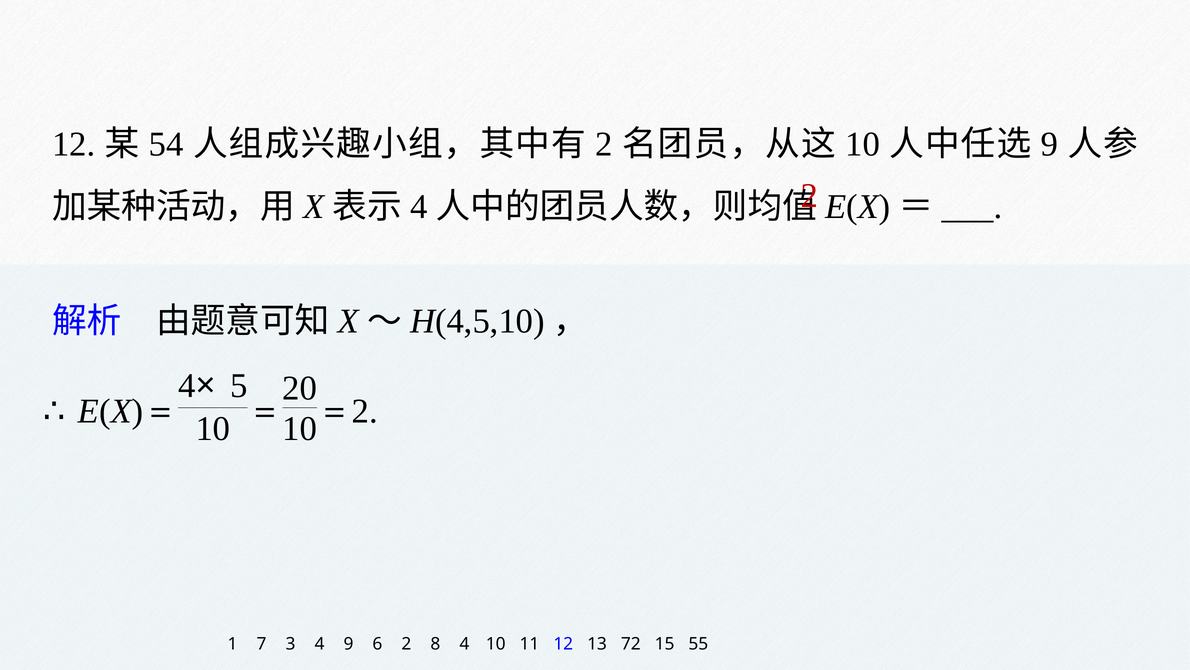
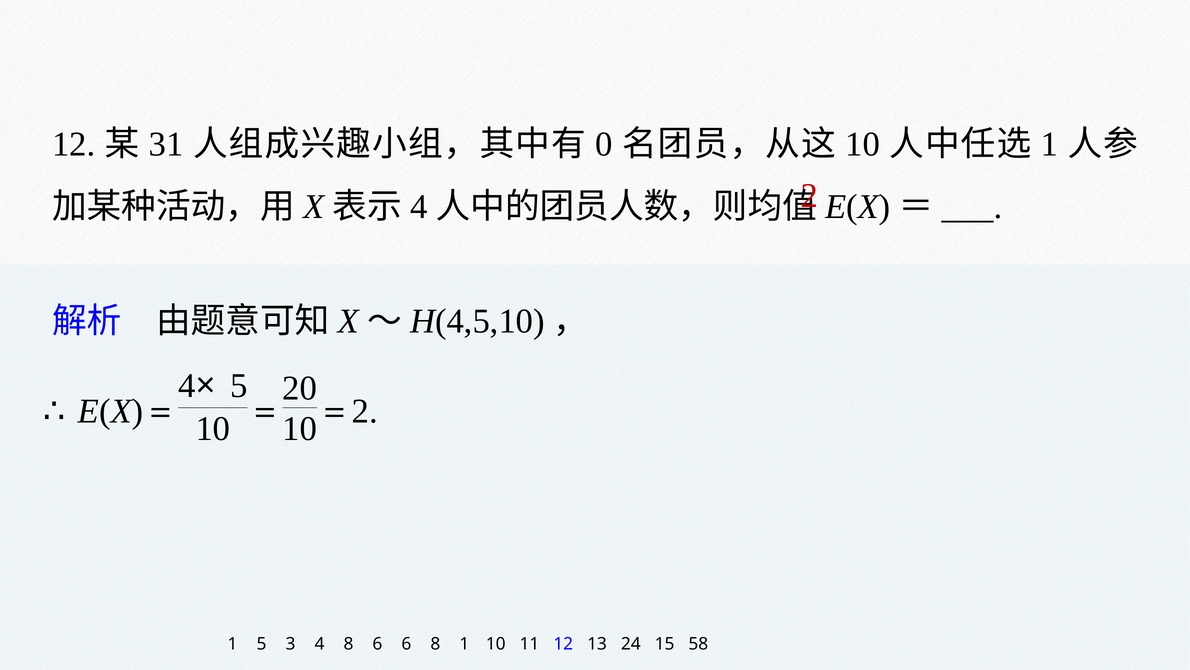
54: 54 -> 31 (166, 144)
2: 2 -> 0 (604, 144)
9: 9 -> 1 (1049, 144)
1 7: 7 -> 5 (262, 643)
4 9: 9 -> 8 (348, 643)
6 2: 2 -> 6 (406, 643)
8 4: 4 -> 1 (464, 643)
72: 72 -> 24 (631, 643)
55: 55 -> 58 (698, 643)
